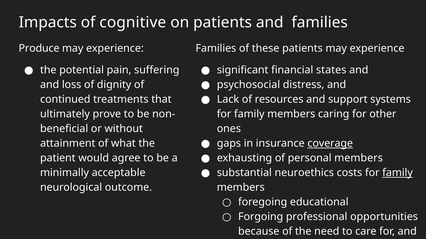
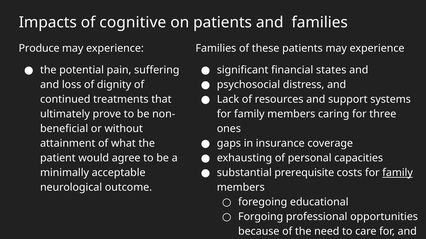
other: other -> three (383, 114)
coverage underline: present -> none (330, 144)
personal members: members -> capacities (359, 158)
neuroethics: neuroethics -> prerequisite (304, 173)
